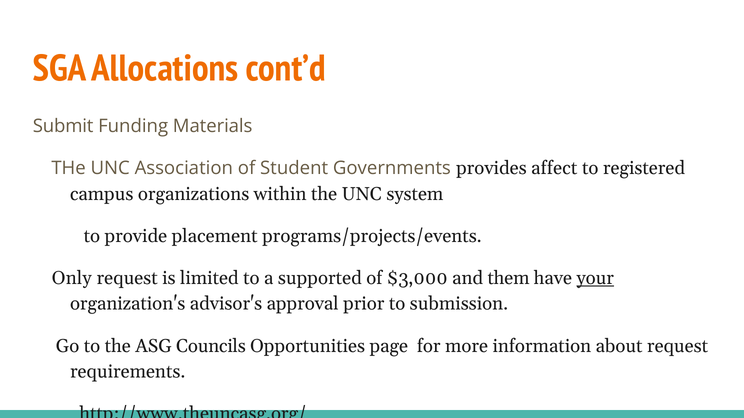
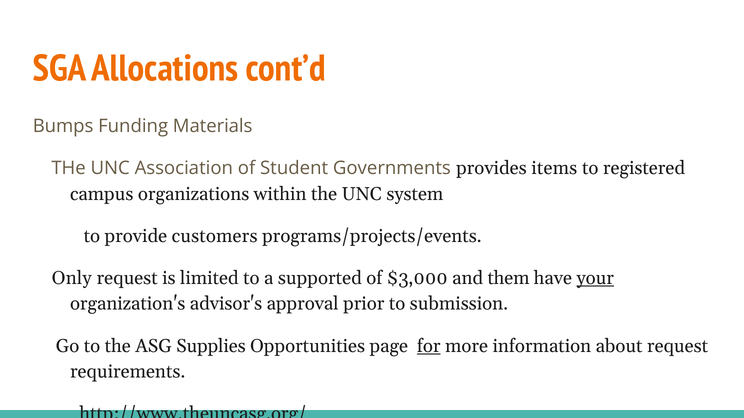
Submit: Submit -> Bumps (63, 126)
affect: affect -> items (554, 168)
placement: placement -> customers (215, 236)
Councils: Councils -> Supplies (211, 346)
for underline: none -> present (429, 346)
